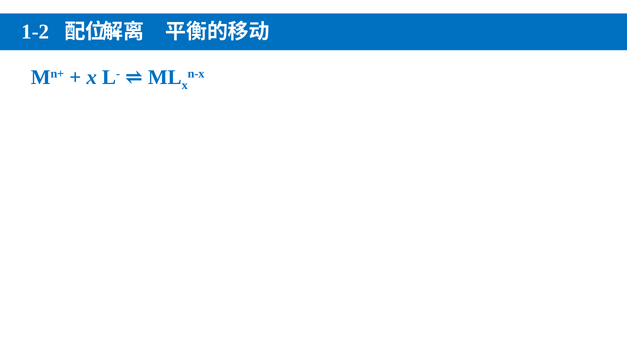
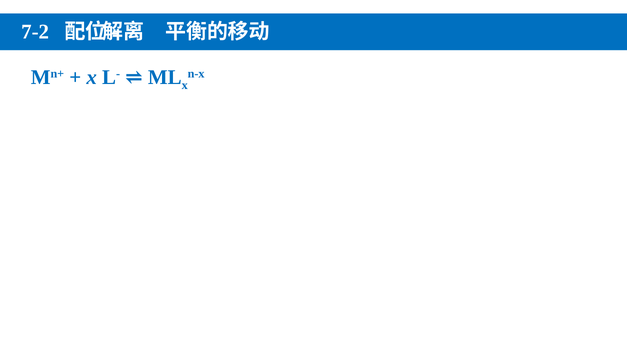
1-2: 1-2 -> 7-2 (35, 32)
